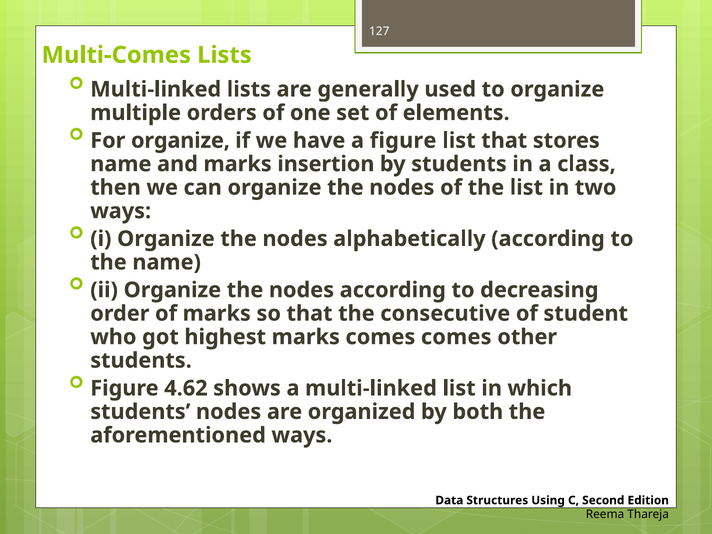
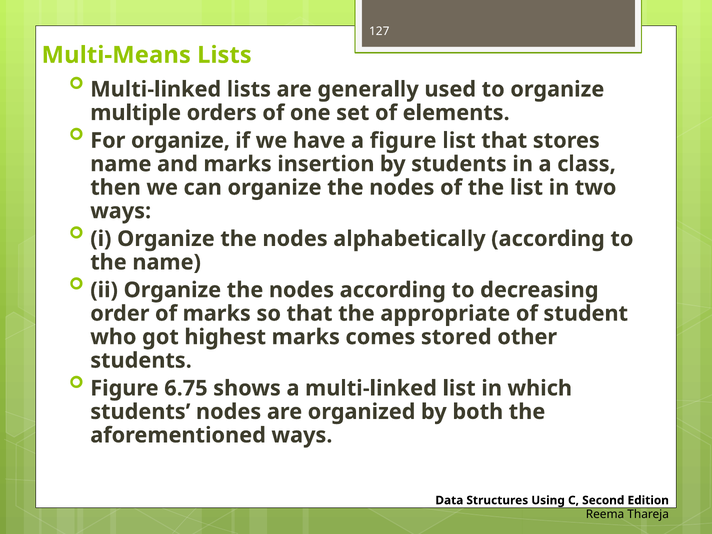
Multi-Comes: Multi-Comes -> Multi-Means (116, 55)
consecutive: consecutive -> appropriate (445, 314)
comes comes: comes -> stored (456, 337)
4.62: 4.62 -> 6.75 (186, 388)
